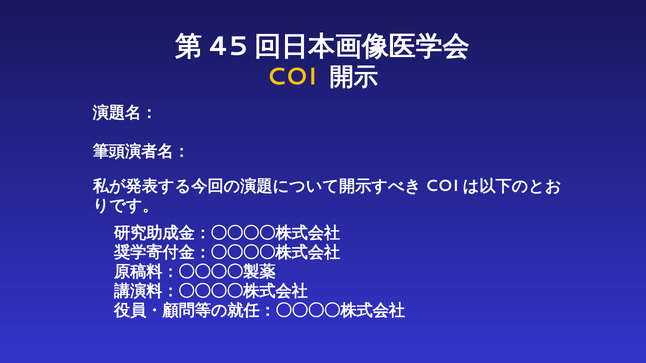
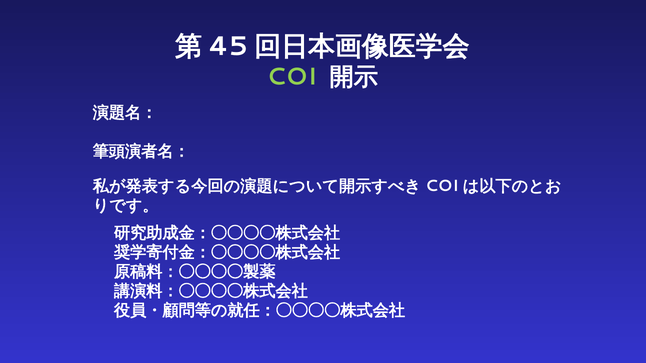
COI colour: yellow -> light green (292, 77)
